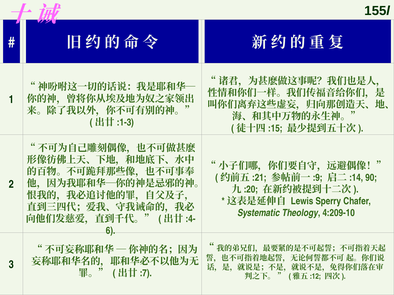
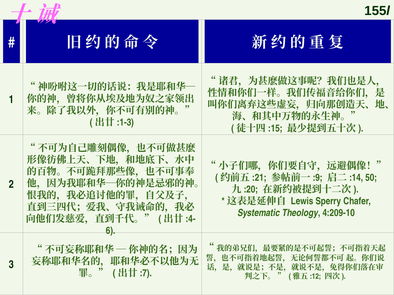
90: 90 -> 50 (371, 178)
